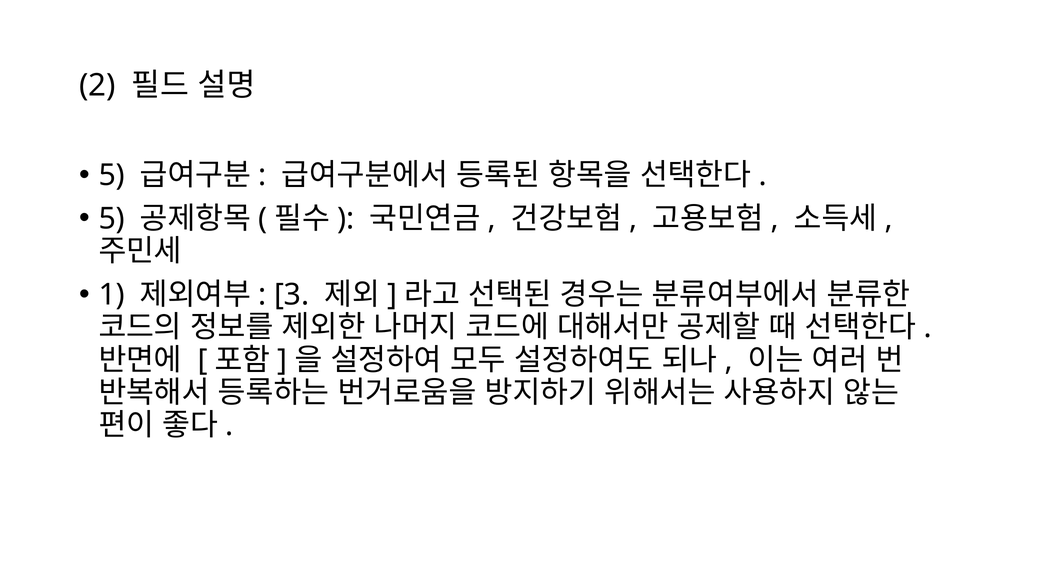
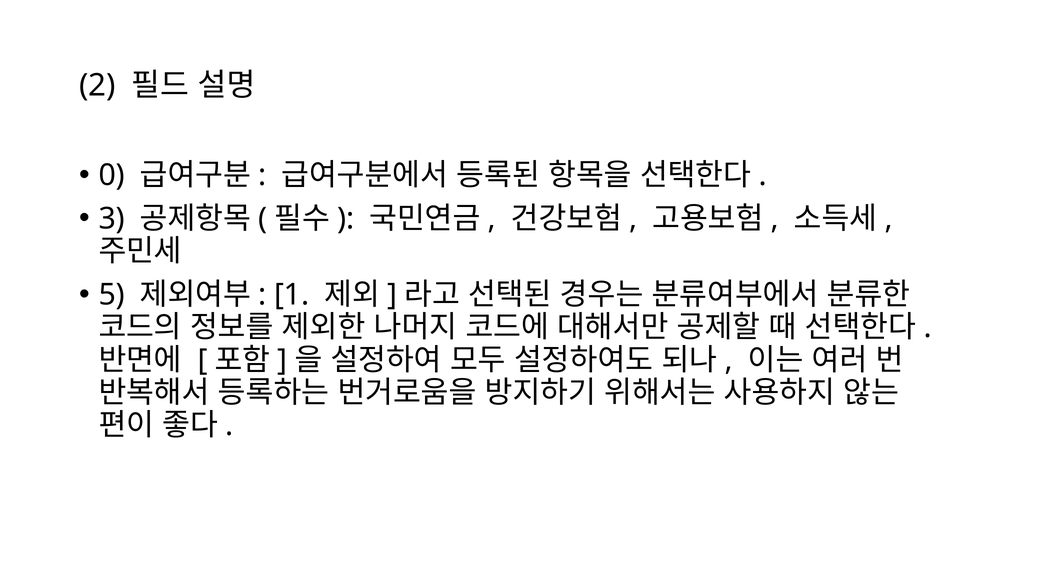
5: 5 -> 0 (112, 175)
5: 5 -> 3 (112, 219)
1: 1 -> 5 (112, 295)
3: 3 -> 1 (292, 295)
